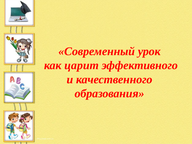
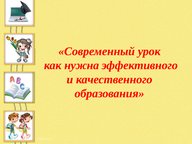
царит: царит -> нужна (82, 65)
